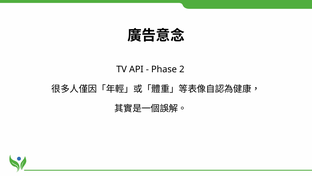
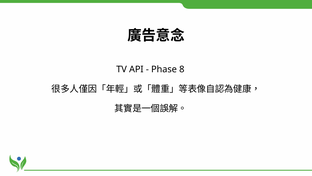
2: 2 -> 8 (182, 69)
